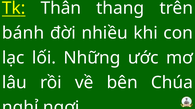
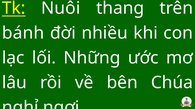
Thân: Thân -> Nuôi (61, 8)
